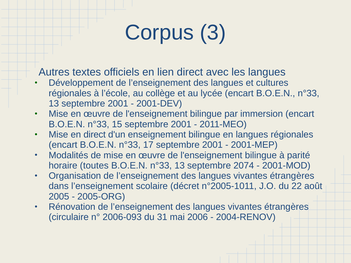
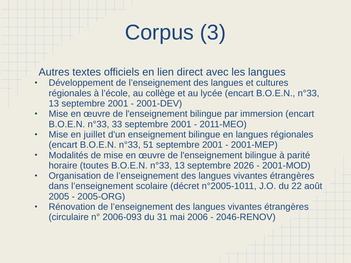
15: 15 -> 33 (117, 124)
en direct: direct -> juillet (95, 135)
17: 17 -> 51 (148, 145)
2074: 2074 -> 2026 (244, 166)
2004-RENOV: 2004-RENOV -> 2046-RENOV (246, 217)
